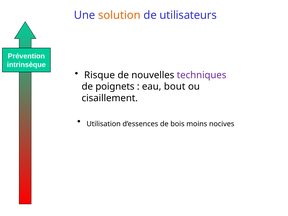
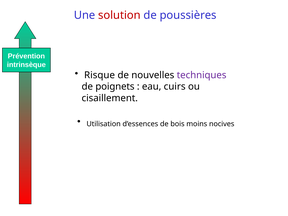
solution colour: orange -> red (119, 15)
utilisateurs: utilisateurs -> poussières (188, 15)
bout: bout -> cuirs (175, 87)
